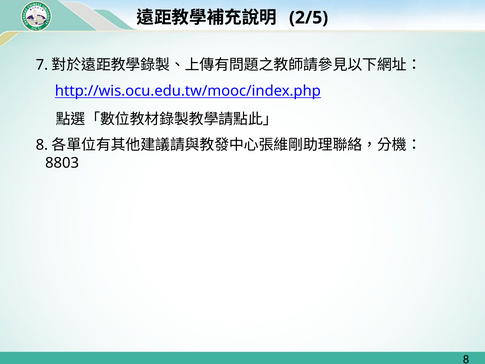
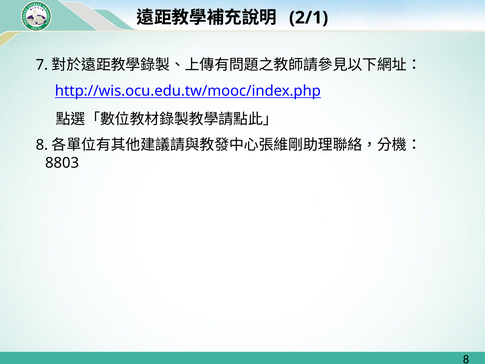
2/5: 2/5 -> 2/1 (309, 18)
